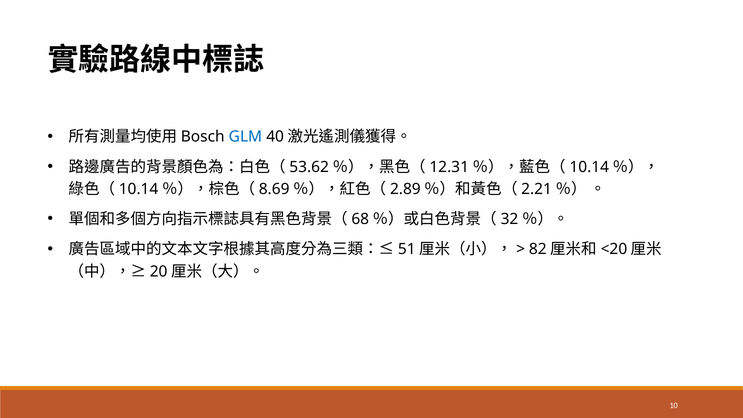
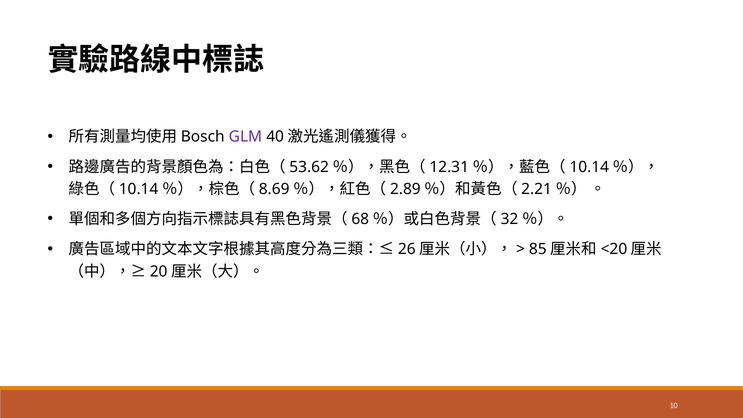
GLM colour: blue -> purple (245, 137)
51: 51 -> 26 (407, 249)
82: 82 -> 85 (538, 249)
